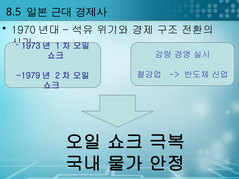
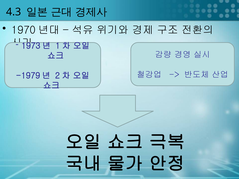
8.5: 8.5 -> 4.3 (14, 12)
